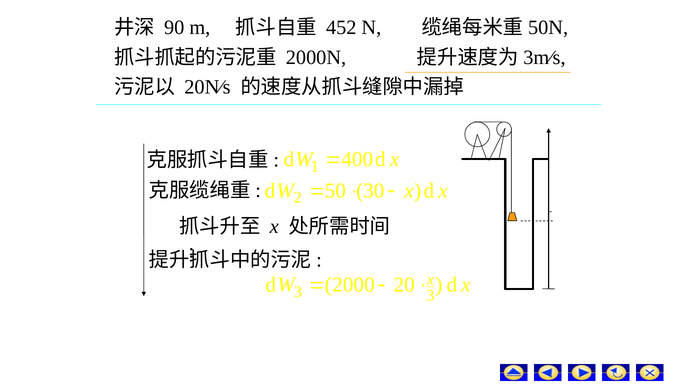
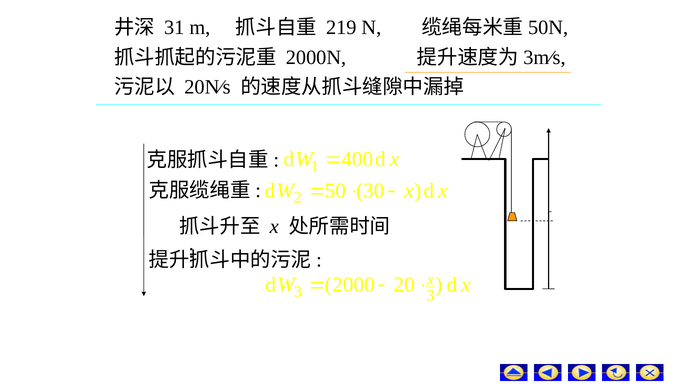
90: 90 -> 31 (174, 28)
452: 452 -> 219 (341, 28)
